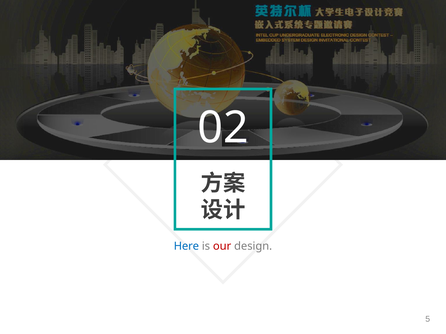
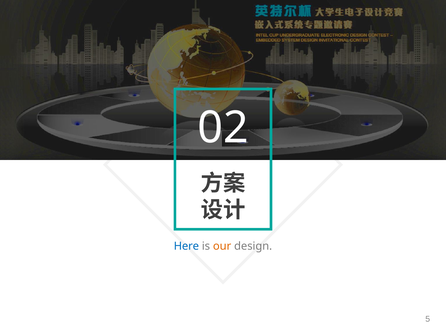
our colour: red -> orange (222, 246)
